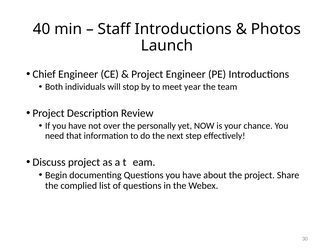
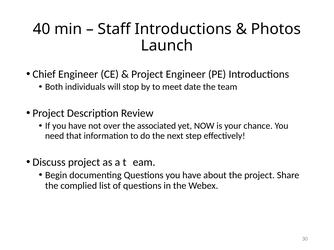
year: year -> date (192, 87)
personally: personally -> associated (157, 126)
